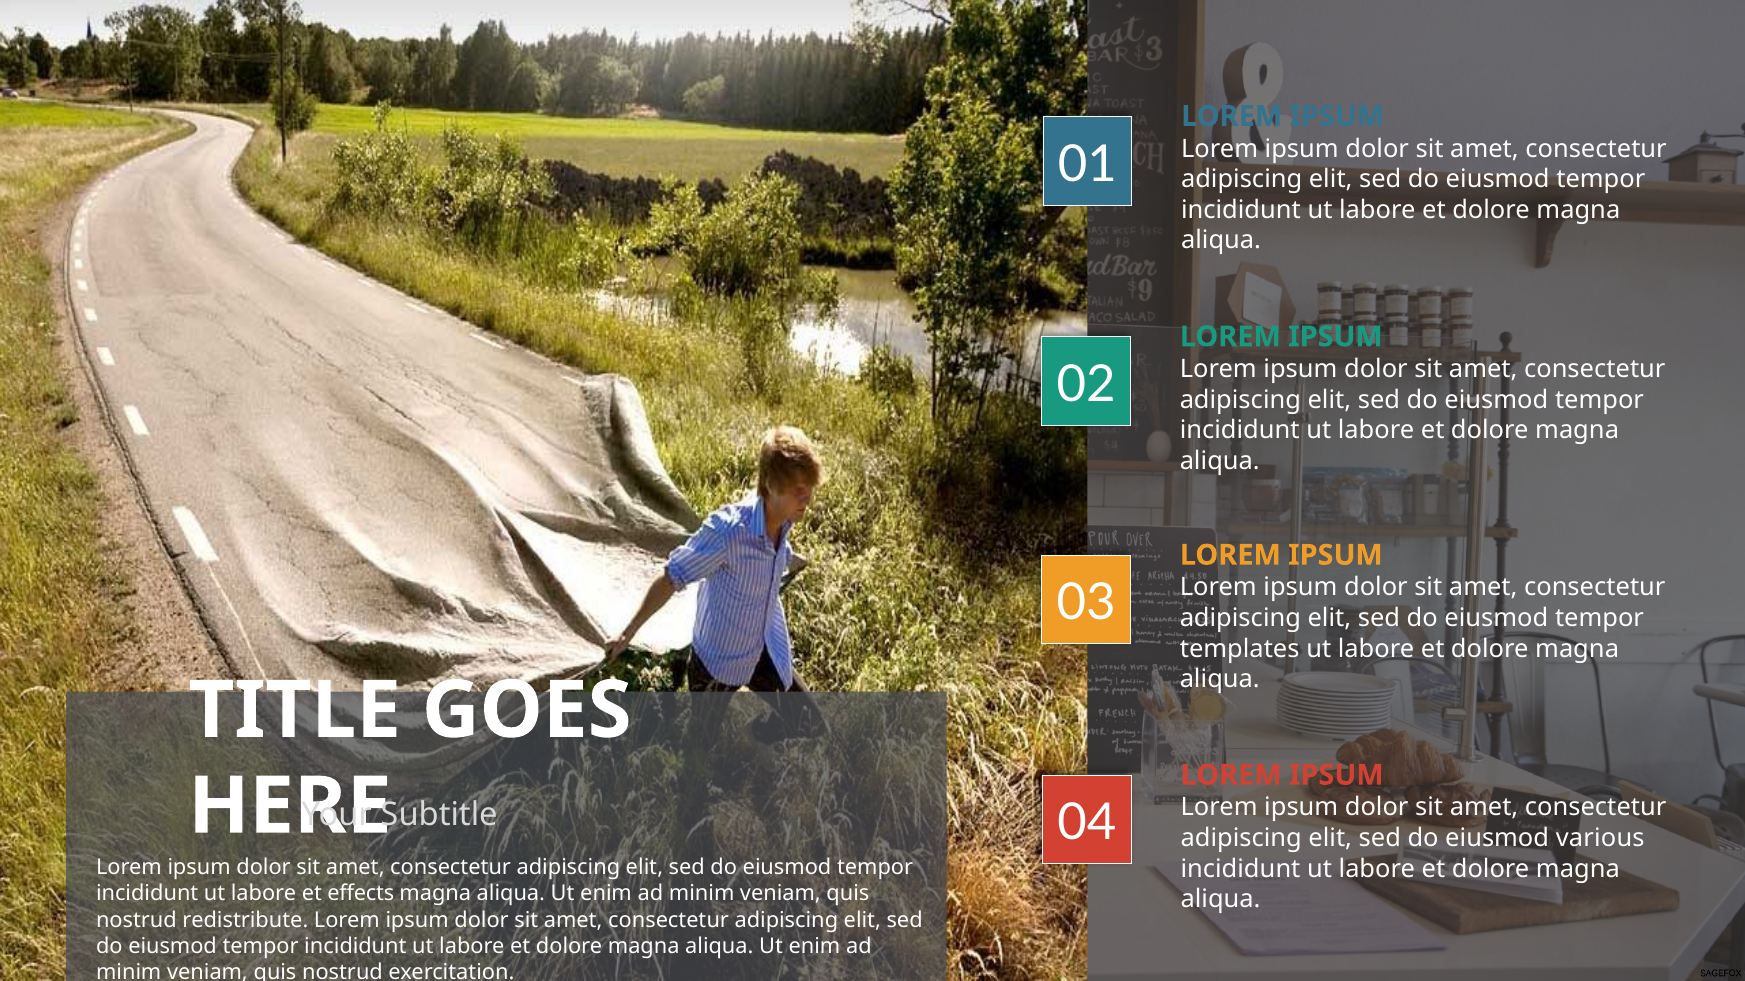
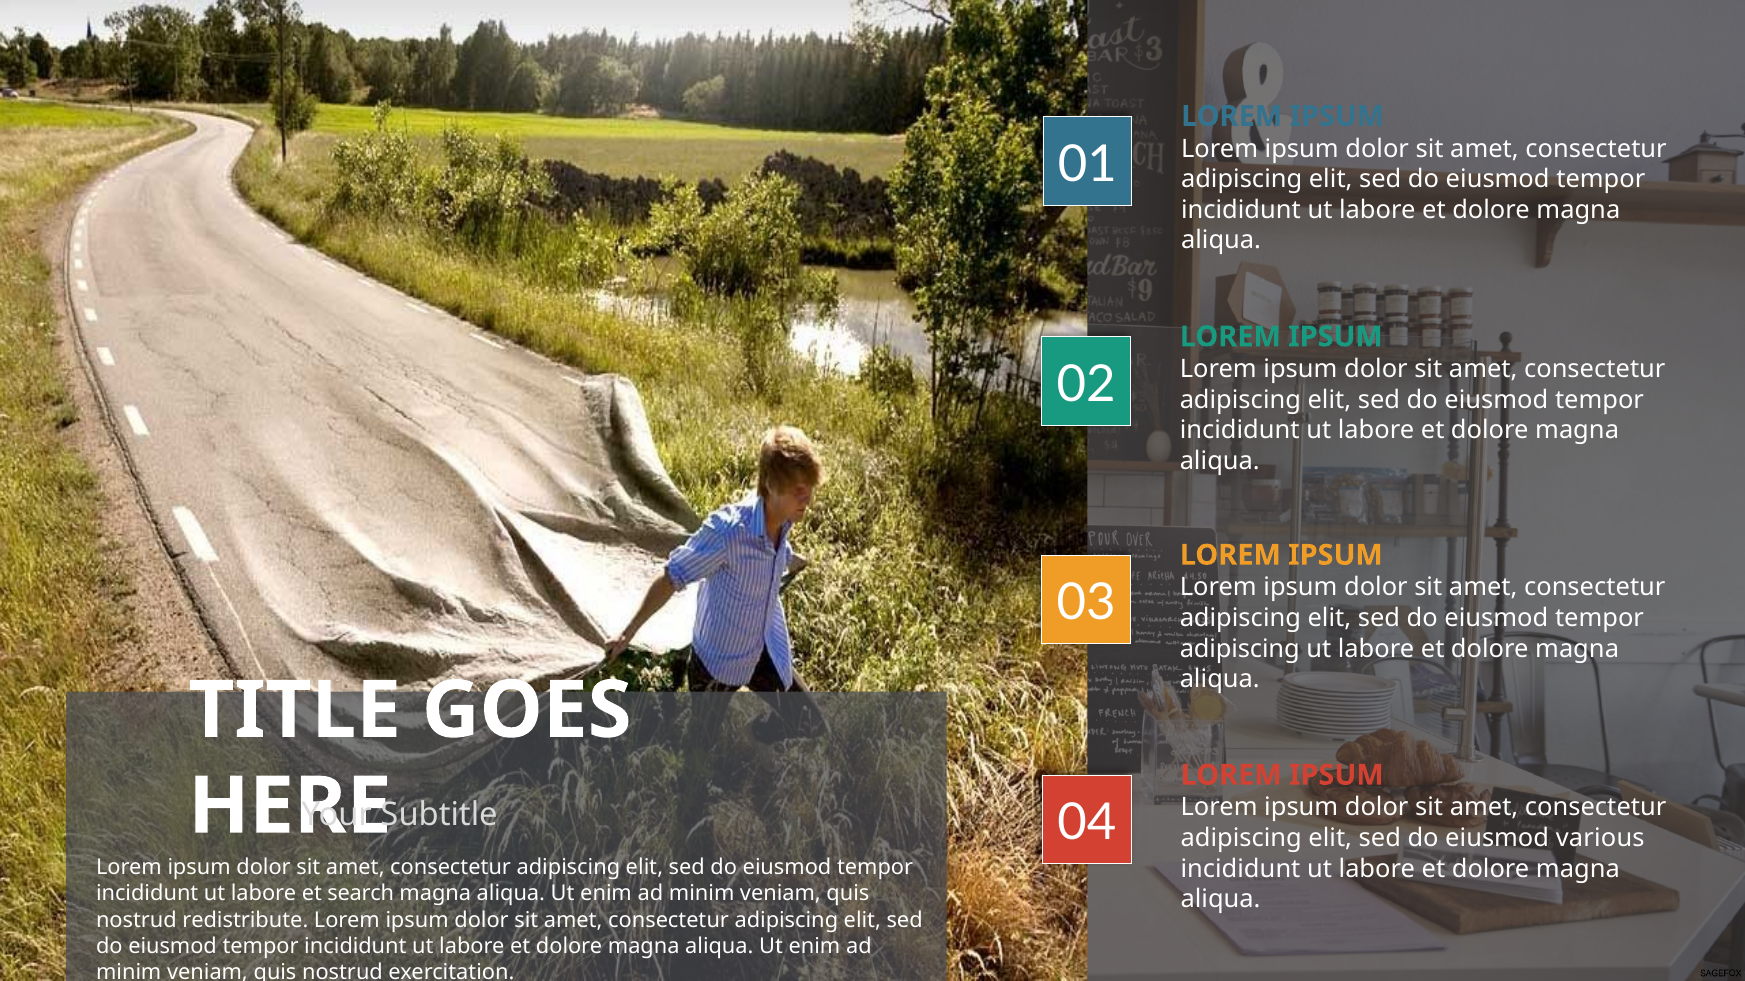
templates: templates -> adipiscing (1240, 649)
effects: effects -> search (361, 894)
